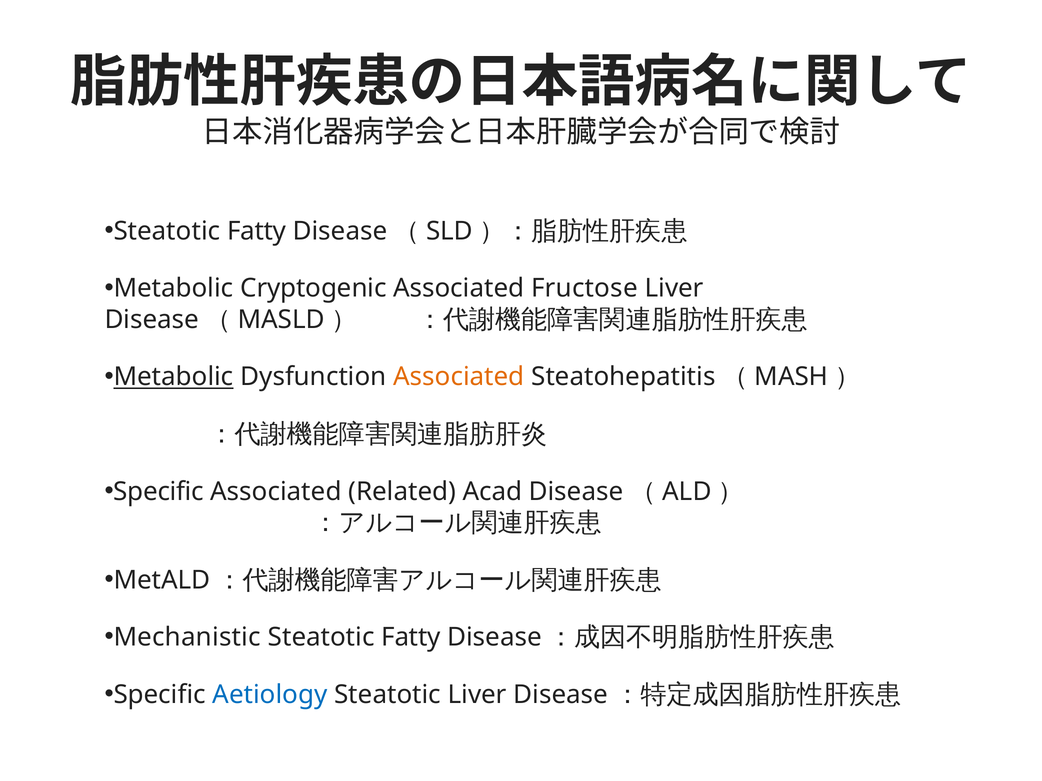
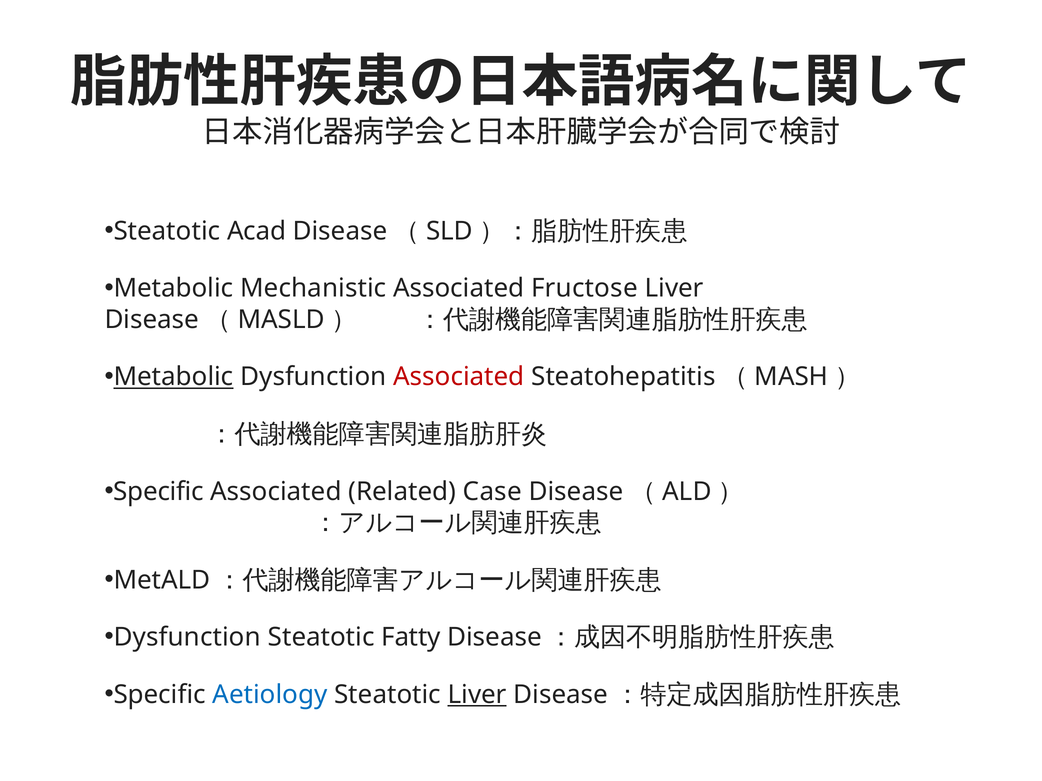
Fatty: Fatty -> Acad (257, 231)
Cryptogenic: Cryptogenic -> Mechanistic (313, 289)
Associated colour: orange -> red (459, 377)
Acad: Acad -> Case (492, 492)
Mechanistic: Mechanistic -> Dysfunction (187, 638)
Liver underline: none -> present (477, 695)
